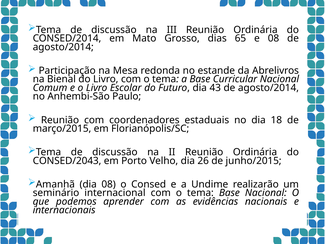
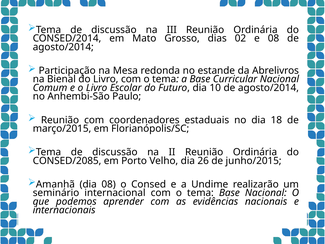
65: 65 -> 02 (240, 38)
43: 43 -> 10 (215, 88)
CONSED/2043: CONSED/2043 -> CONSED/2085 (67, 161)
